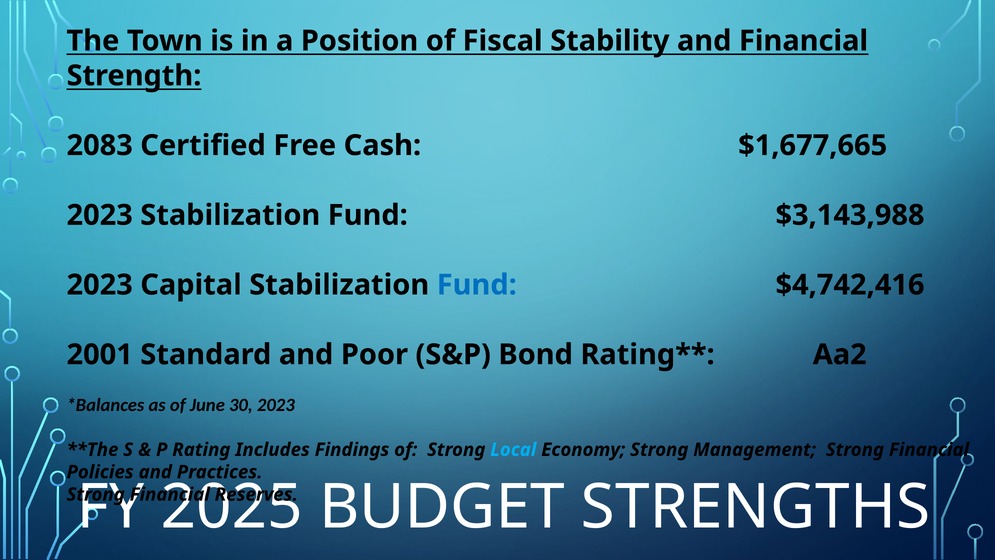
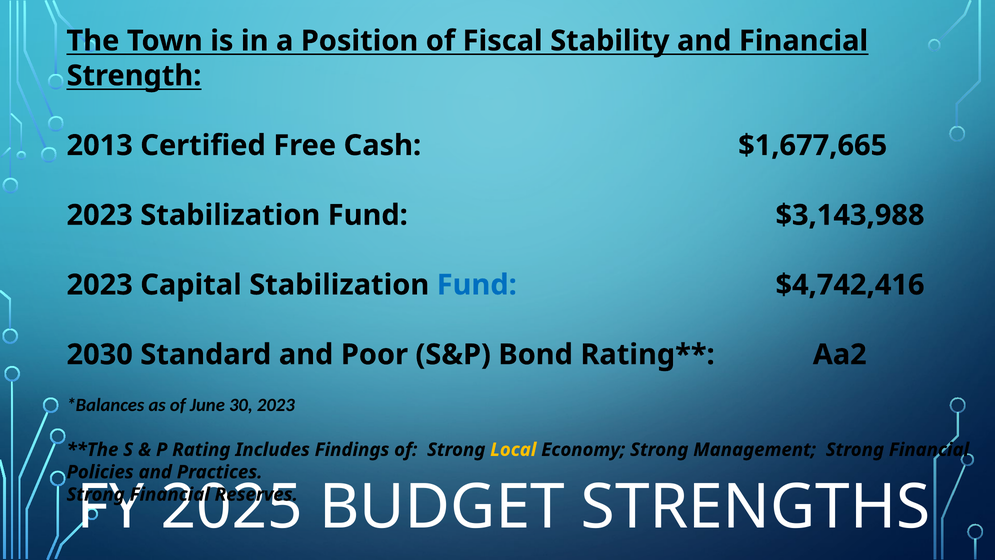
2083: 2083 -> 2013 (100, 145)
2001: 2001 -> 2030 (100, 354)
Local colour: light blue -> yellow (513, 449)
